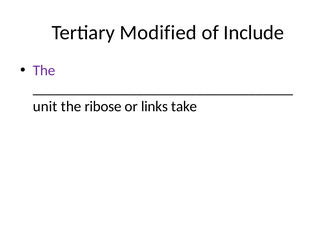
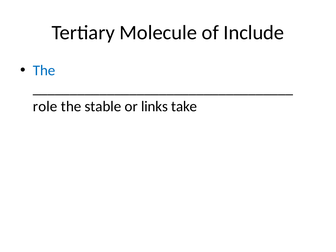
Modified: Modified -> Molecule (158, 33)
The colour: purple -> blue (44, 70)
unit: unit -> role (45, 106)
ribose: ribose -> stable (103, 106)
